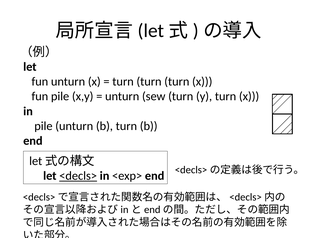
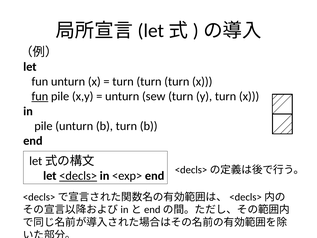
fun underline: none -> present (40, 96)
